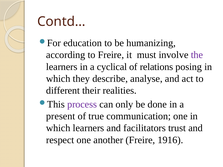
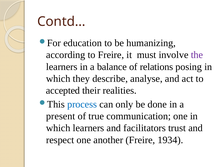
cyclical: cyclical -> balance (112, 67)
different: different -> accepted (63, 91)
process colour: purple -> blue (82, 104)
1916: 1916 -> 1934 (170, 140)
